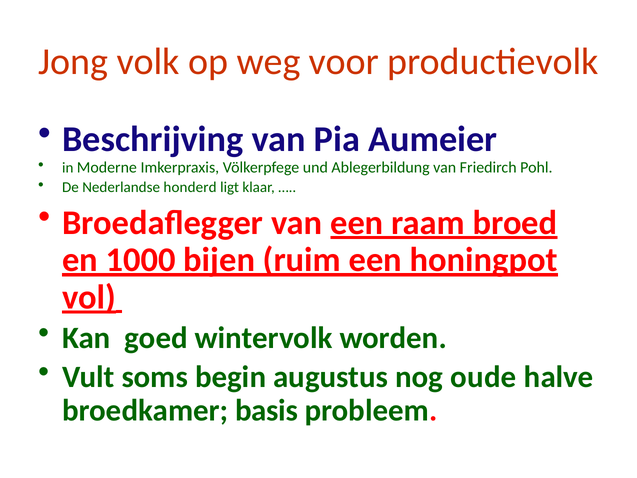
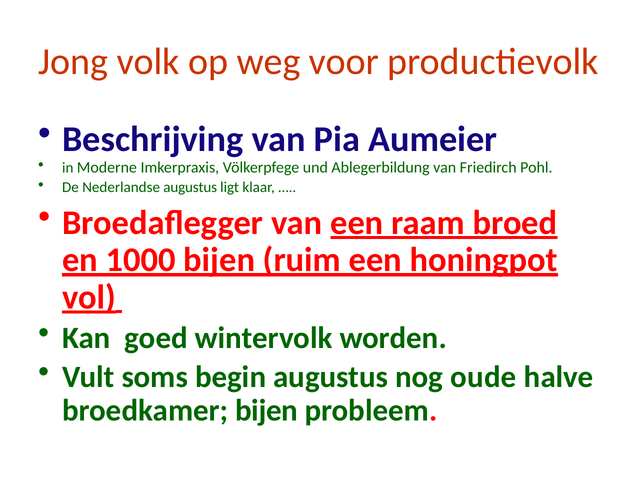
Nederlandse honderd: honderd -> augustus (190, 187)
broedkamer basis: basis -> bijen (267, 410)
